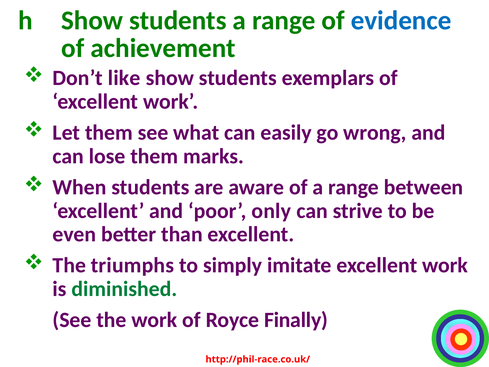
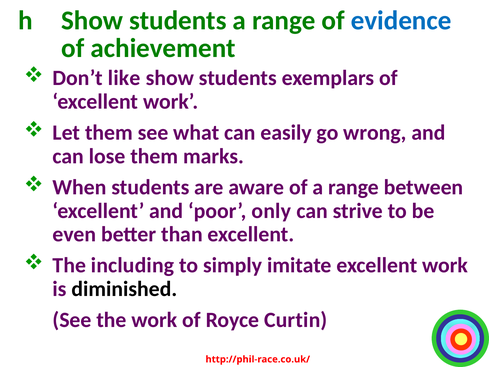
triumphs: triumphs -> including (133, 265)
diminished colour: green -> black (124, 289)
Finally: Finally -> Curtin (296, 320)
